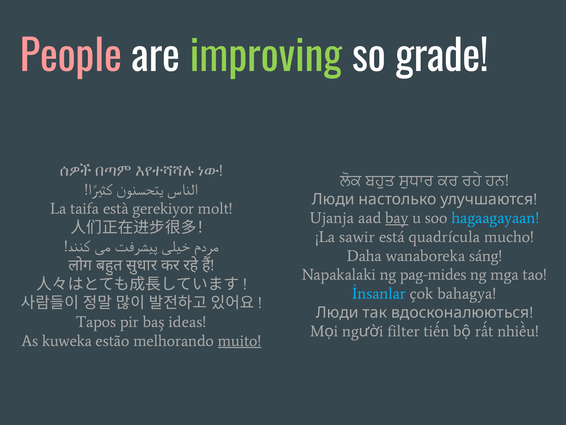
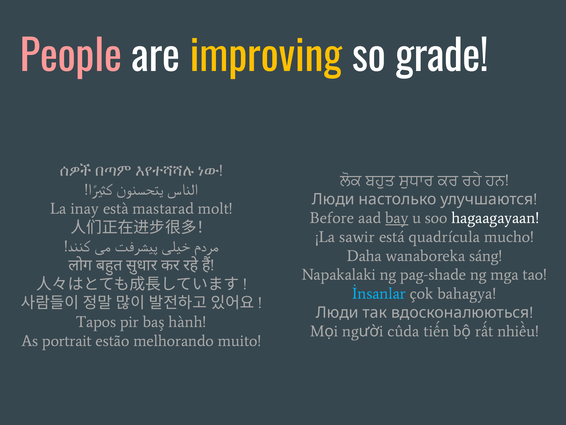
improving colour: light green -> yellow (266, 57)
taifa: taifa -> inay (85, 208)
gerekiyor: gerekiyor -> mastarad (163, 208)
Ujanja: Ujanja -> Before (332, 218)
hagaagayaan colour: light blue -> white (495, 218)
pag-mides: pag-mides -> pag-shade (433, 274)
ideas: ideas -> hành (187, 322)
filter: filter -> cûda (403, 331)
kuweka: kuweka -> portrait (67, 340)
muito underline: present -> none (240, 340)
